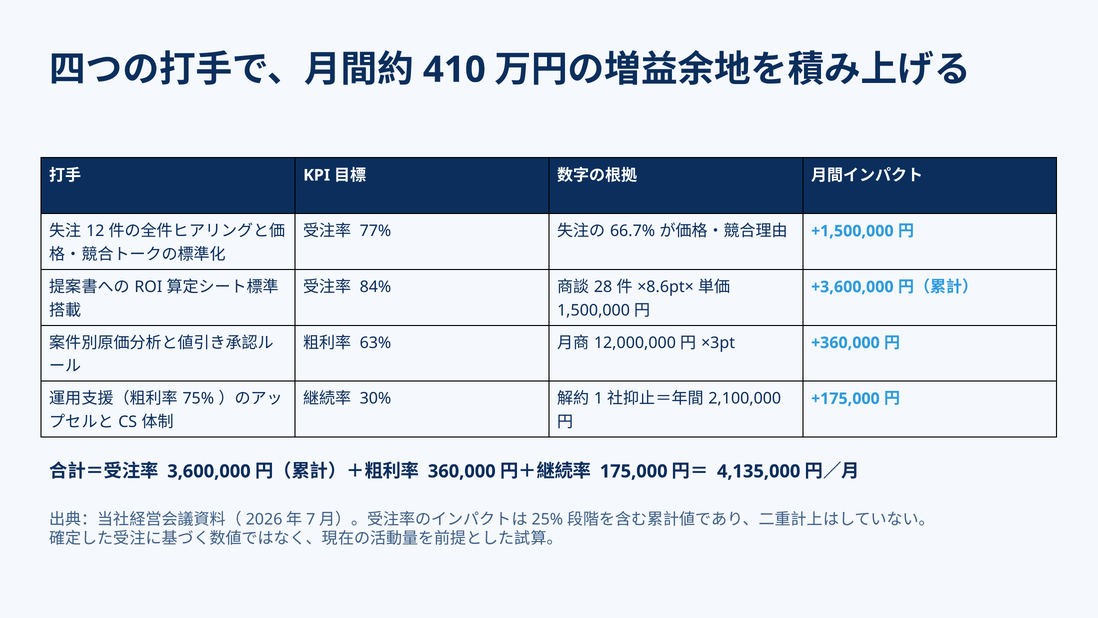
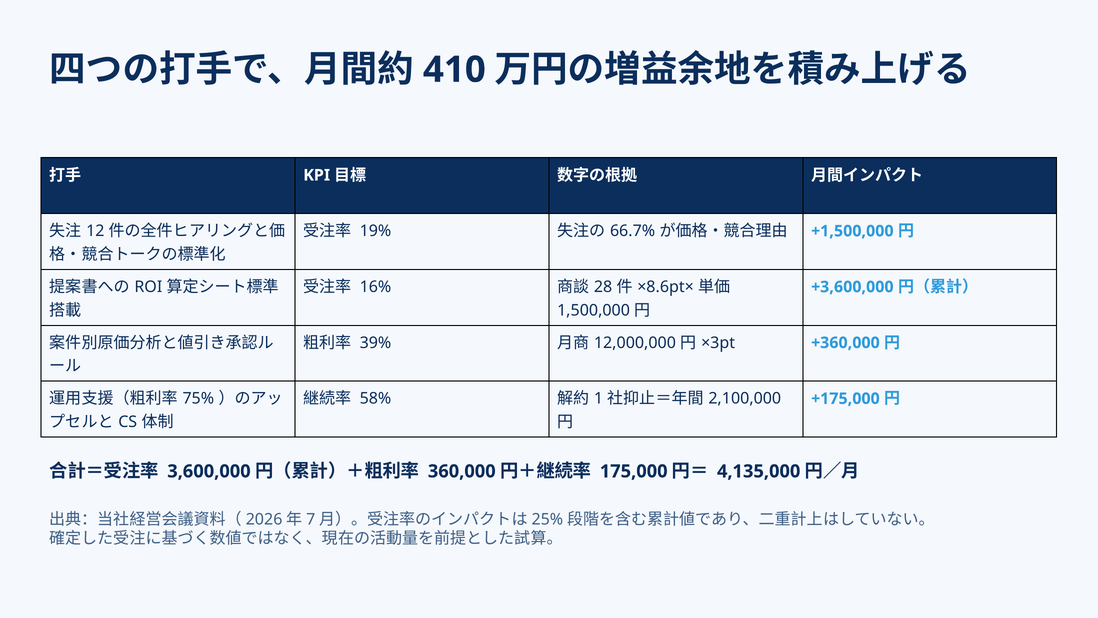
77%: 77% -> 19% (375, 231)
84%: 84% -> 16% (375, 287)
63%: 63% -> 39% (375, 343)
30%: 30% -> 58% (375, 398)
